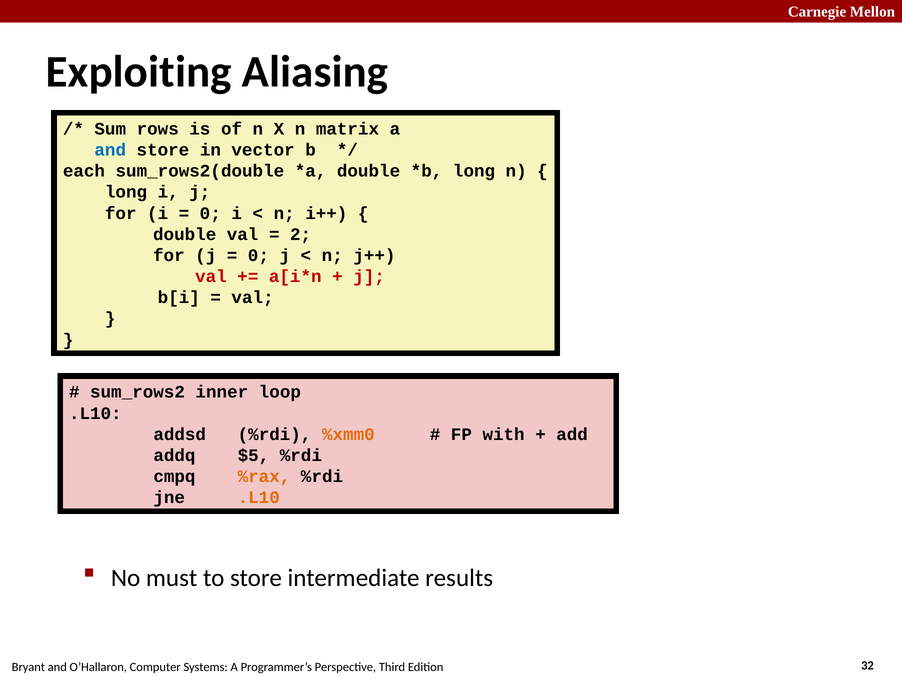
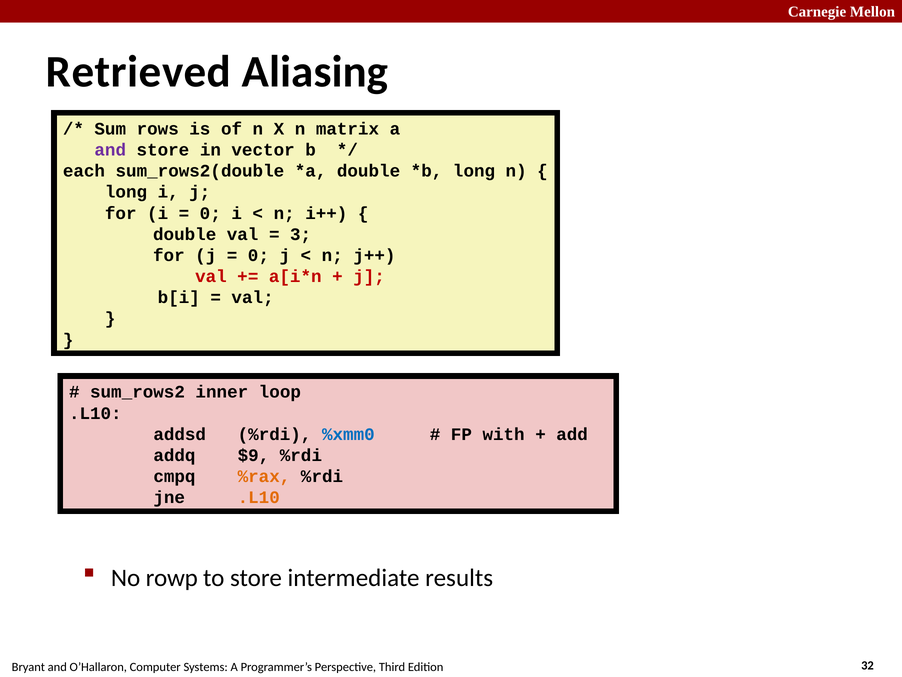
Exploiting: Exploiting -> Retrieved (139, 72)
and colour: blue -> purple (110, 150)
2: 2 -> 3 (301, 234)
%xmm0 colour: orange -> blue (348, 434)
$5: $5 -> $9 (253, 455)
must: must -> rowp (172, 578)
